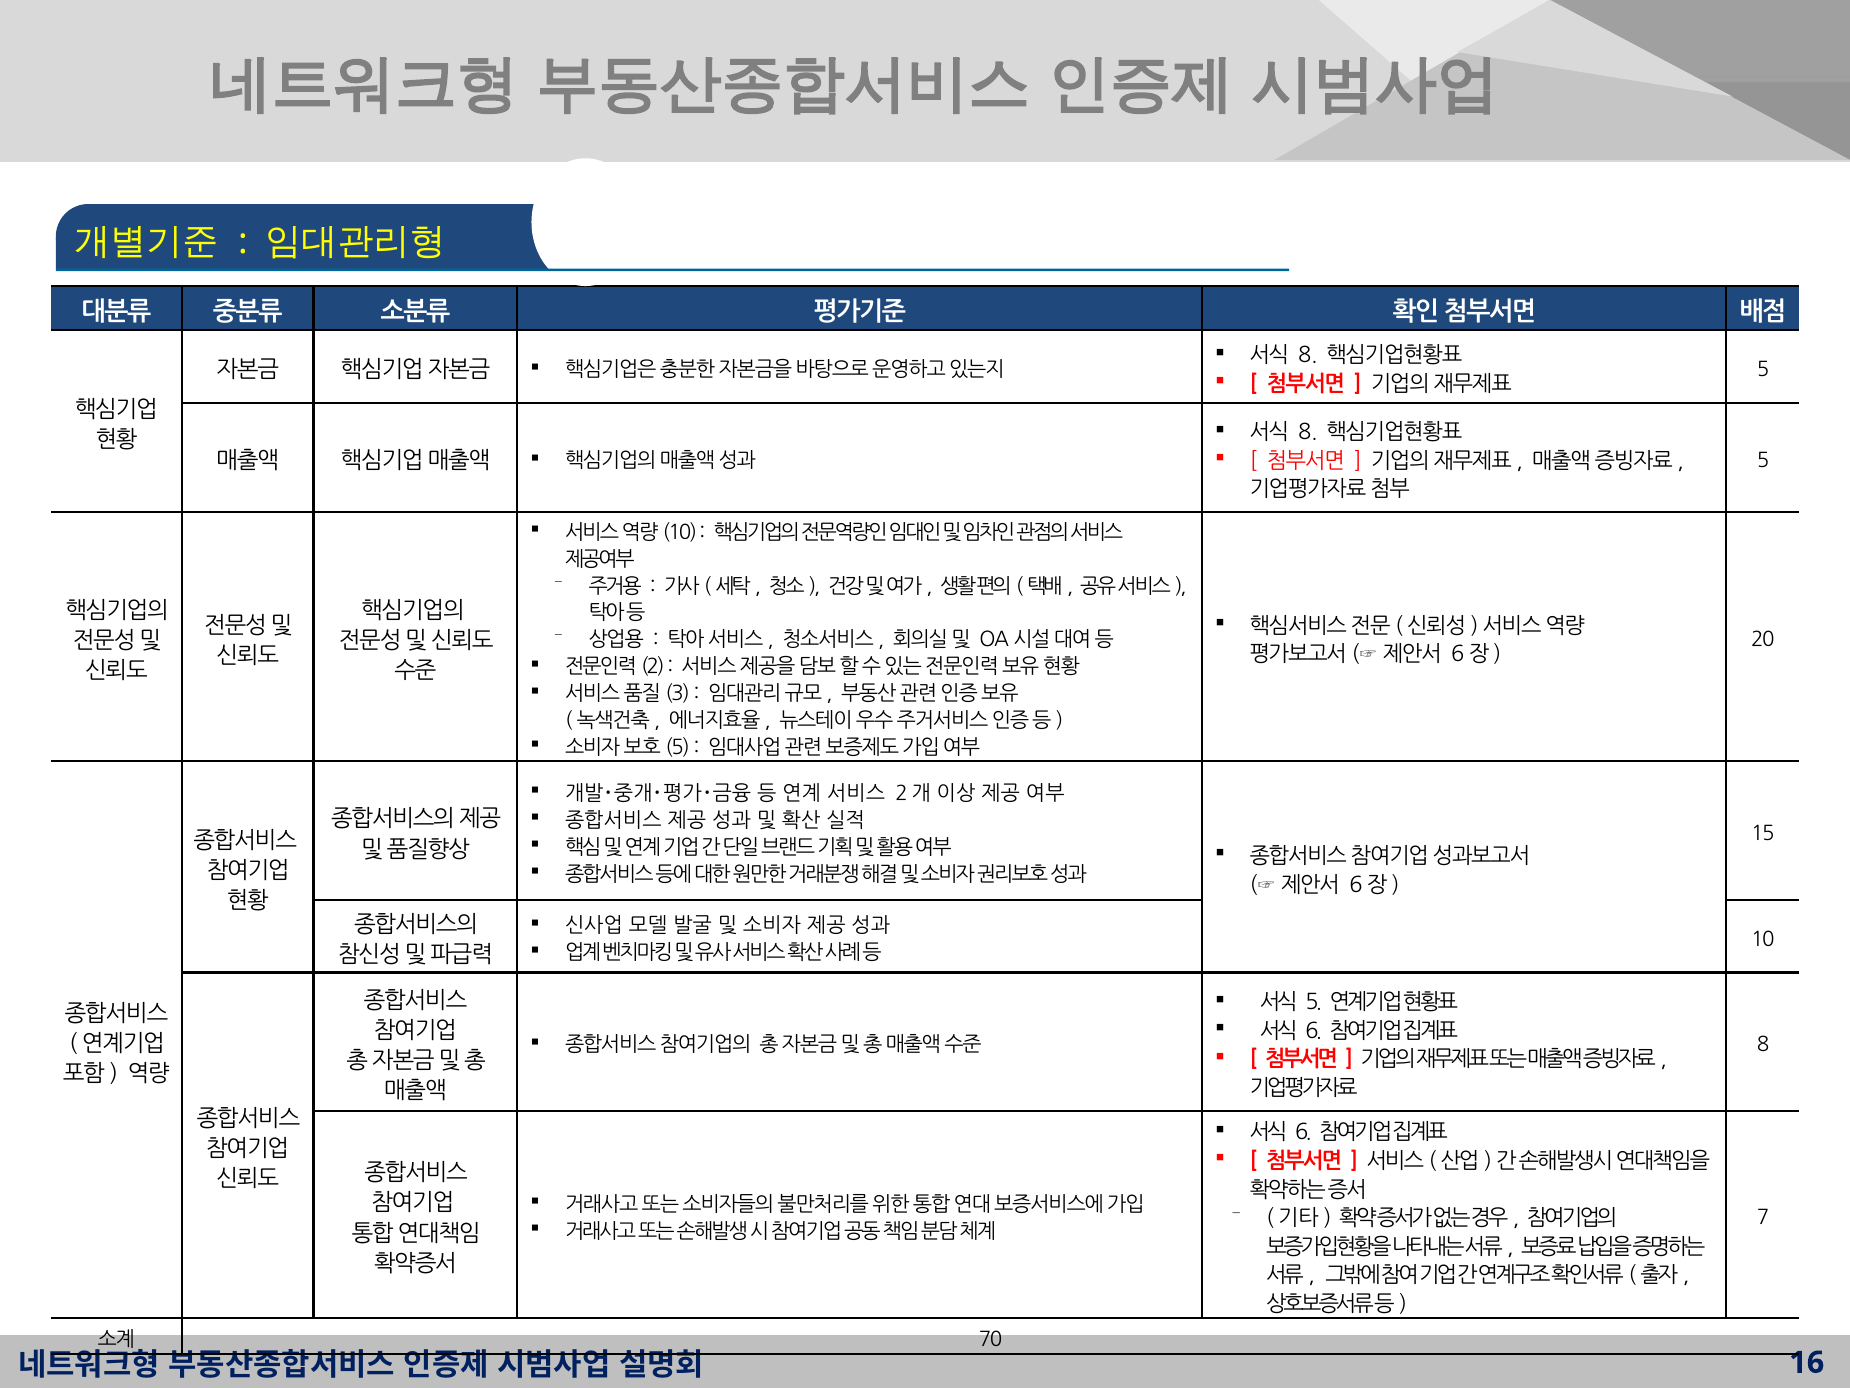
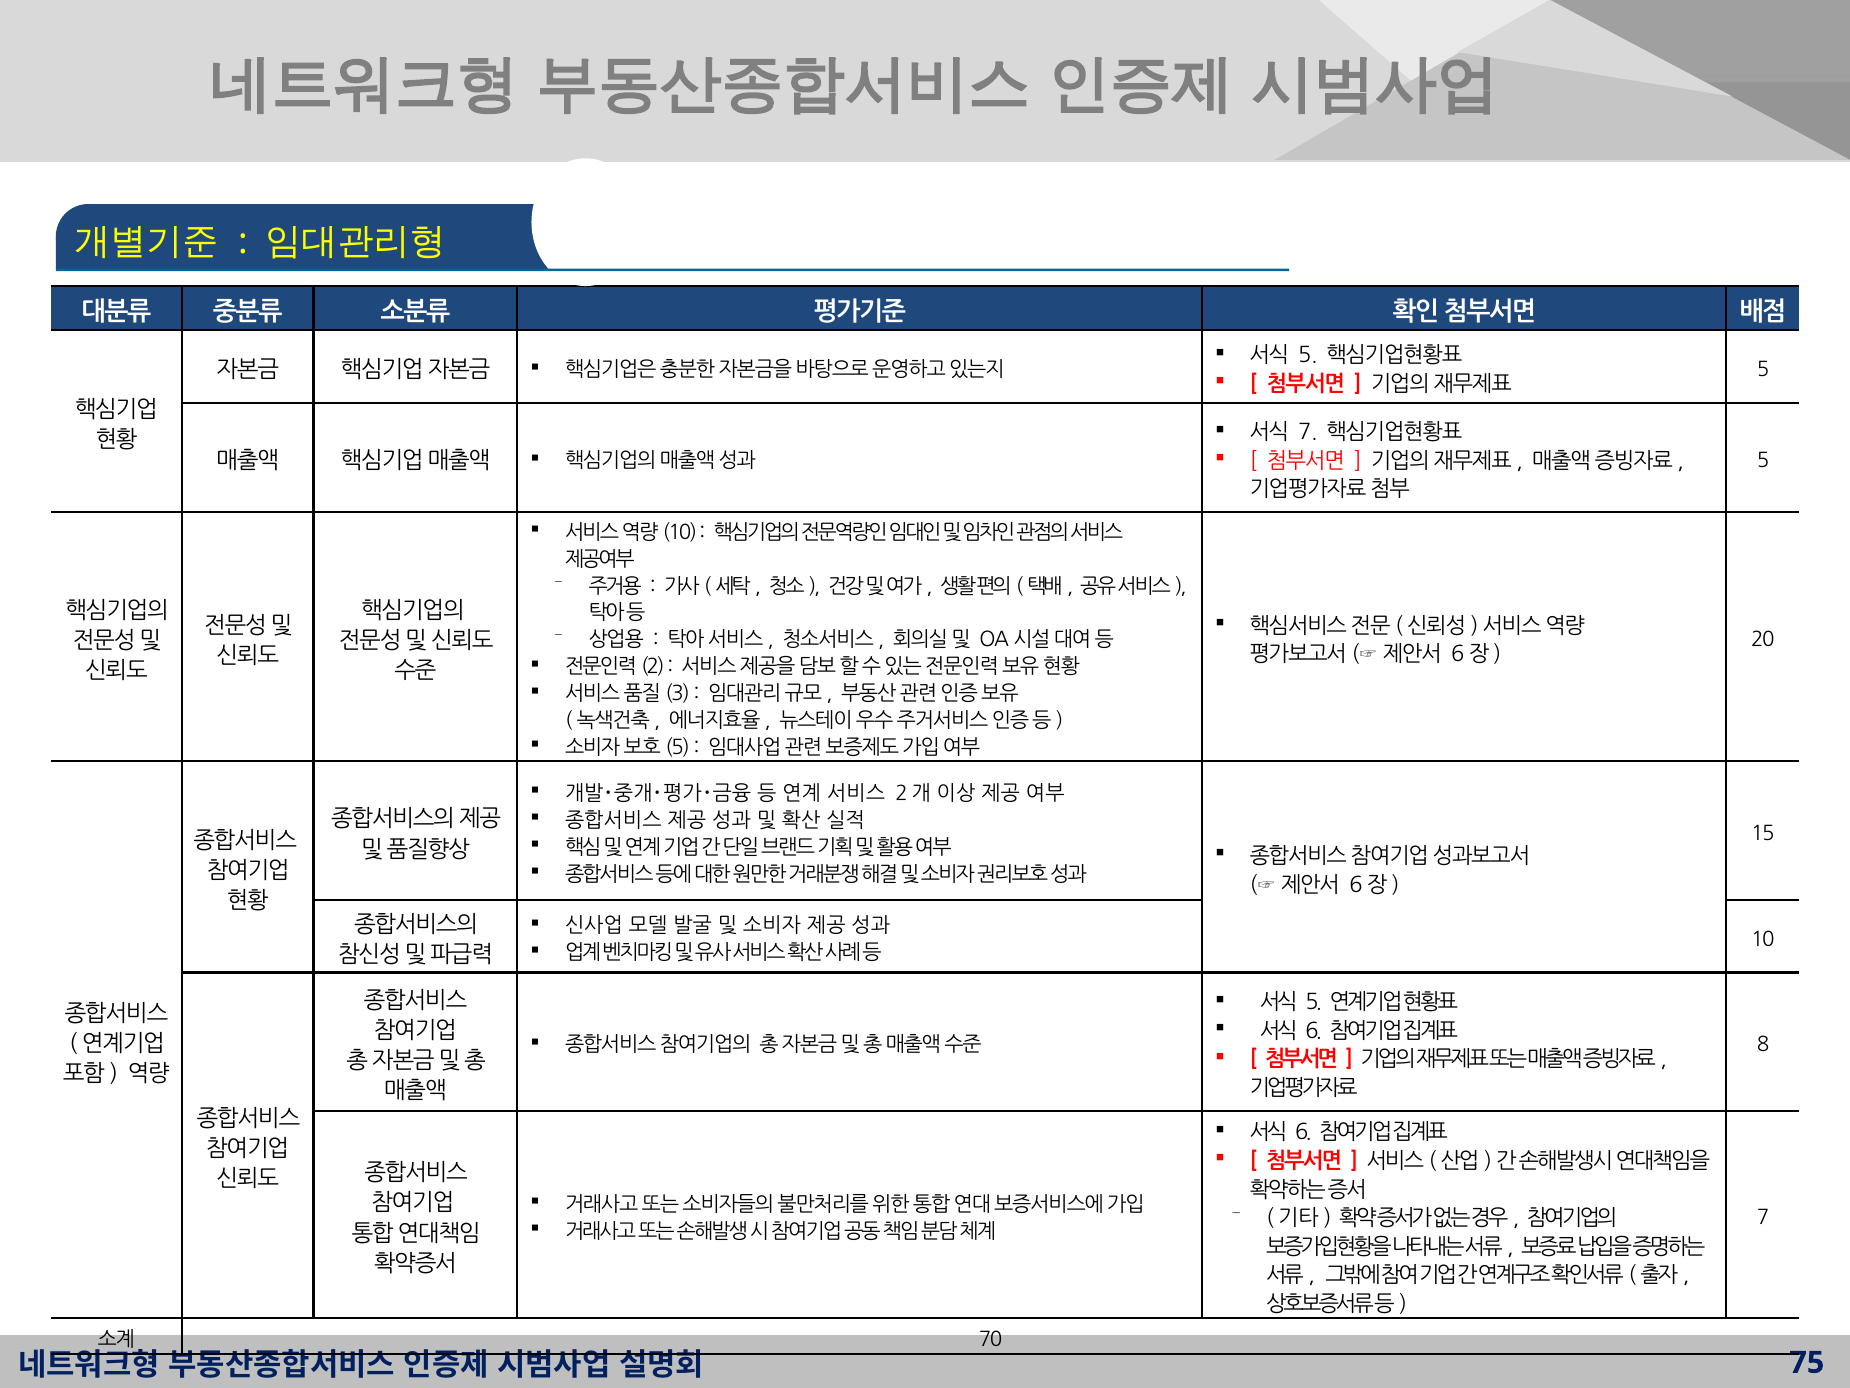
8: 8 -> 5 (1308, 356)
8: 8 -> 7 (1308, 433)
16: 16 -> 75 (1807, 1362)
